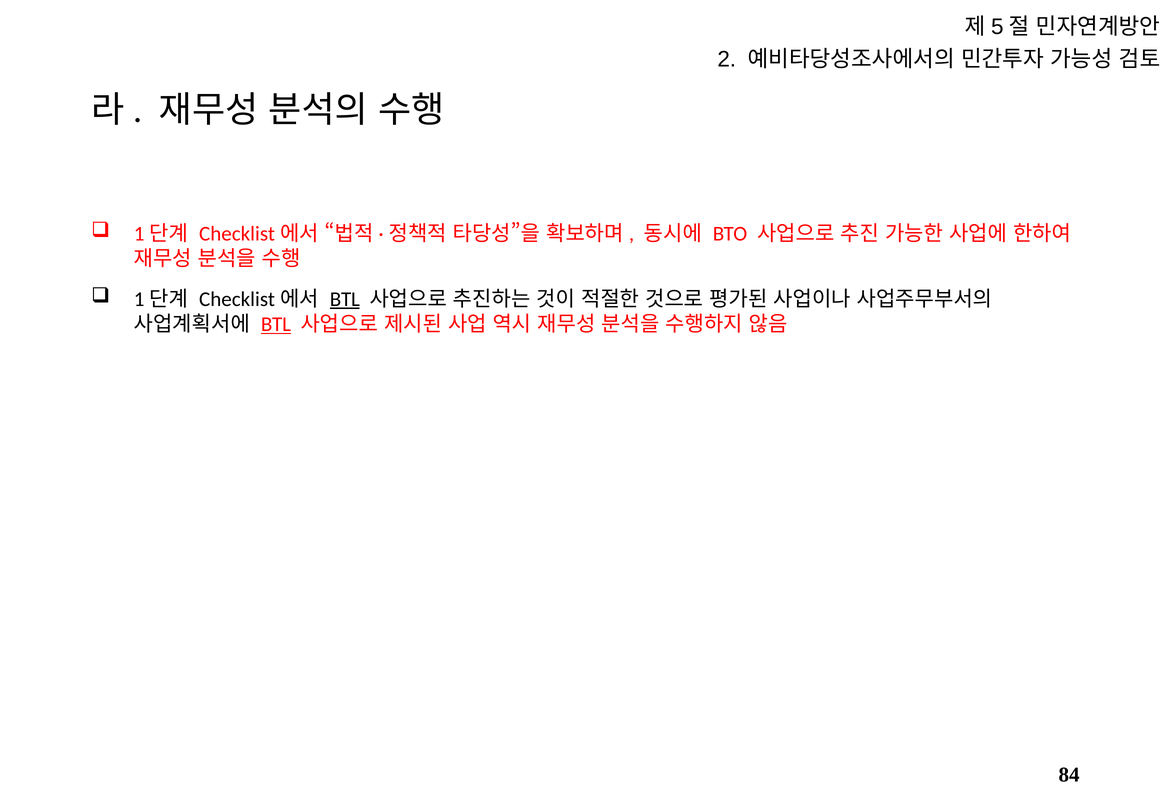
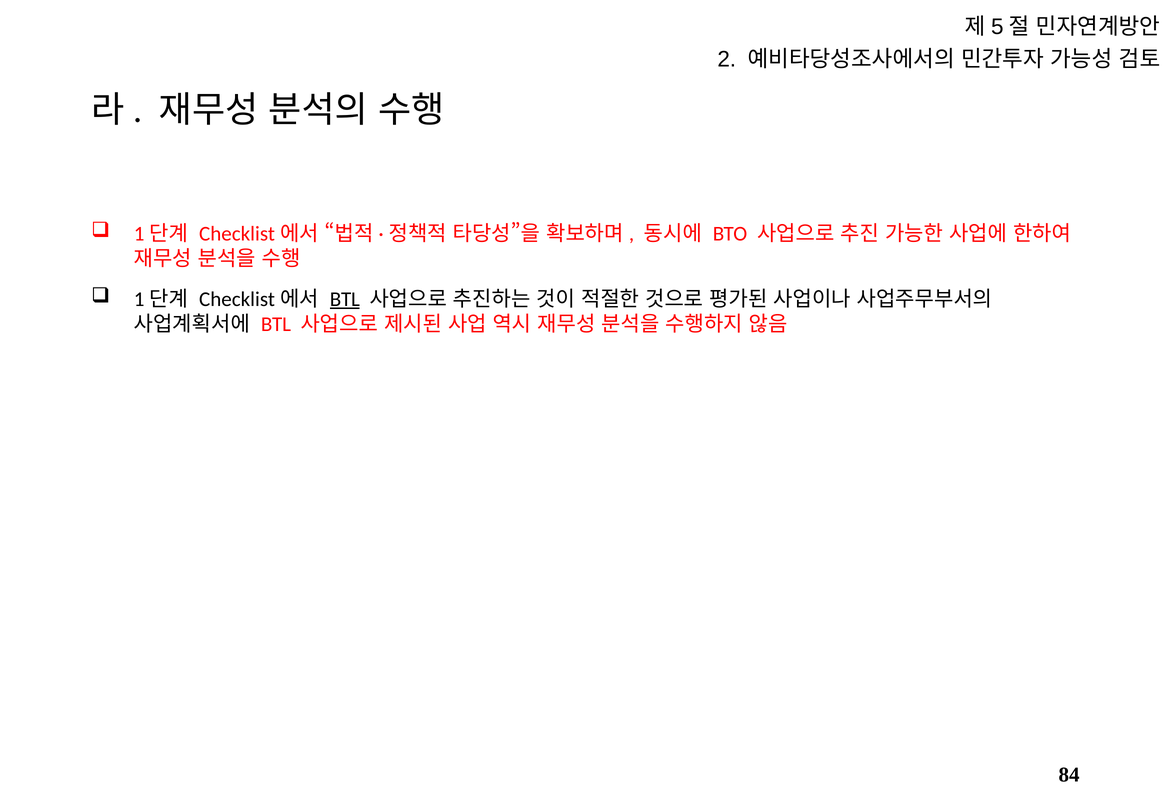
BTL underline: present -> none (276, 324)
